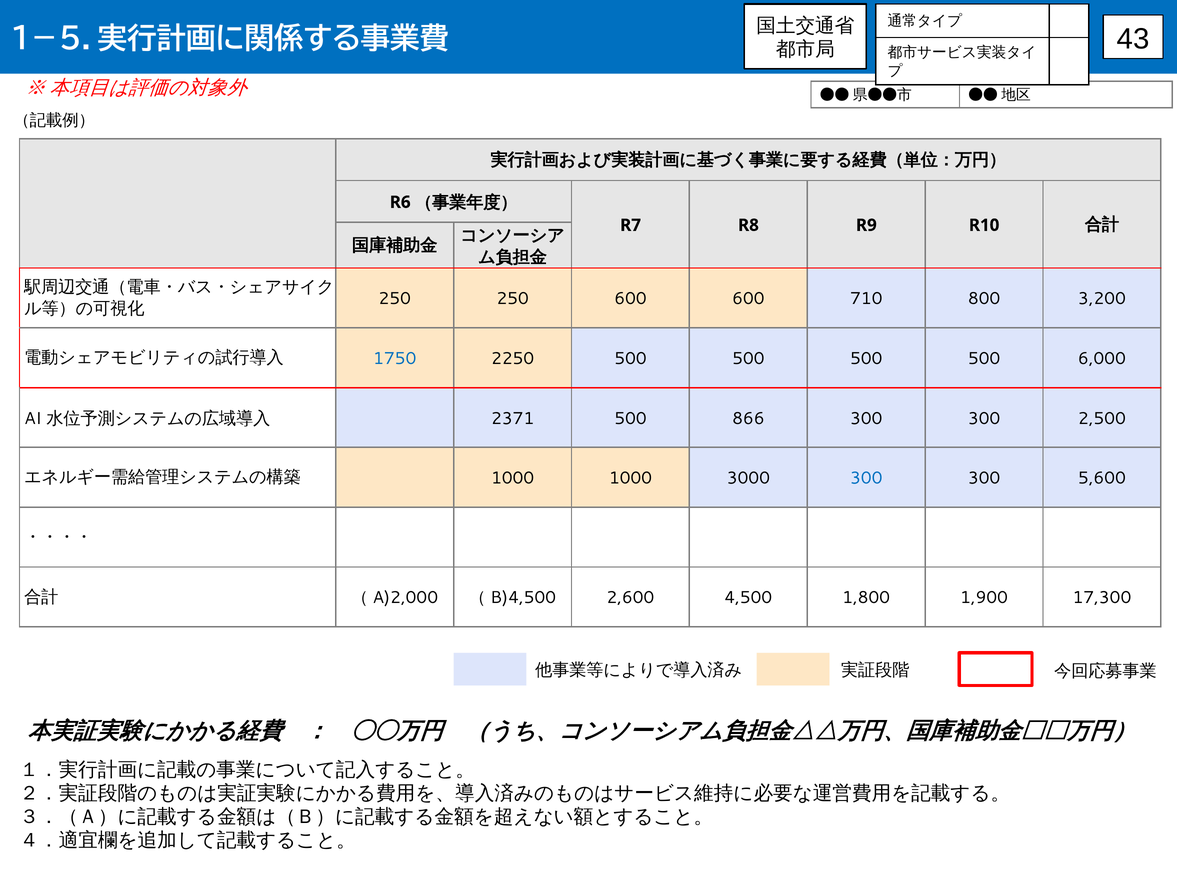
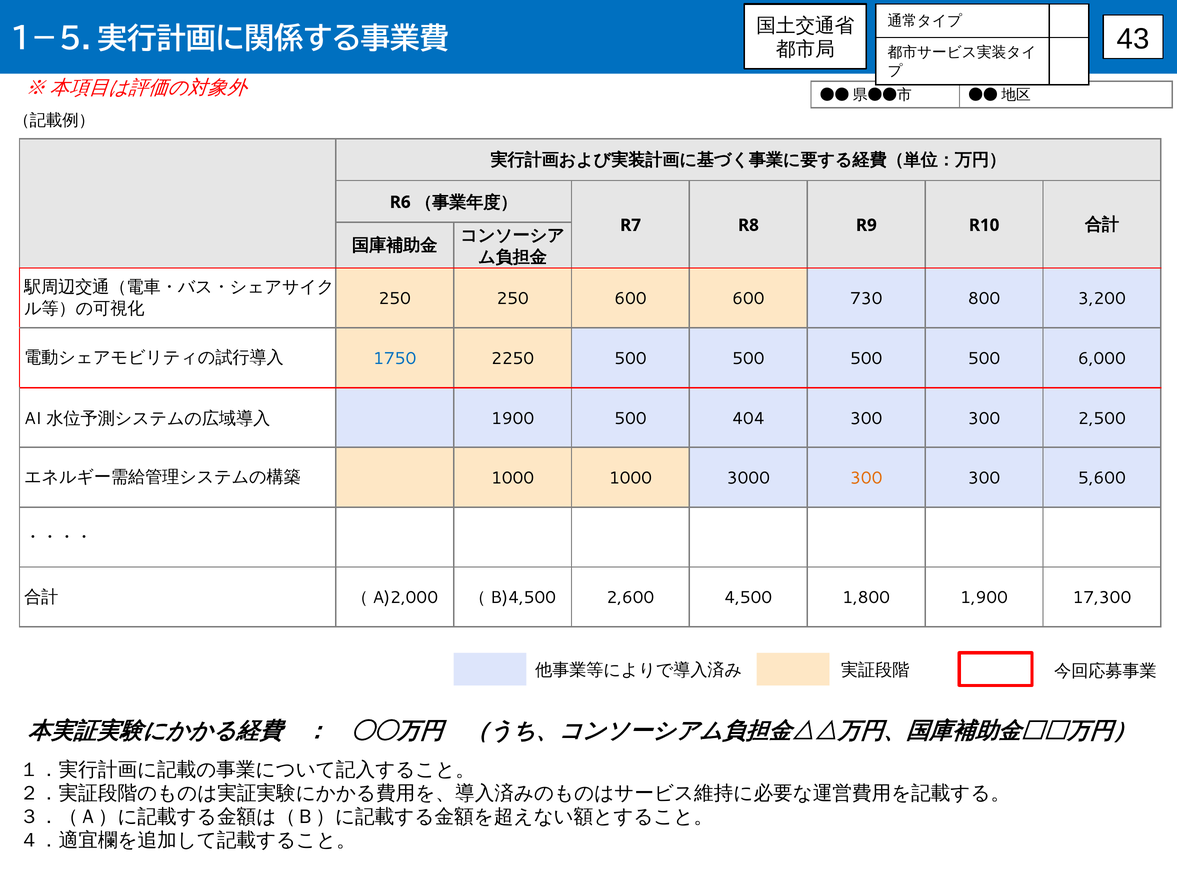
710: 710 -> 730 (866, 299)
2371: 2371 -> 1900 (513, 418)
866: 866 -> 404 (748, 418)
300 colour: blue -> orange (866, 478)
